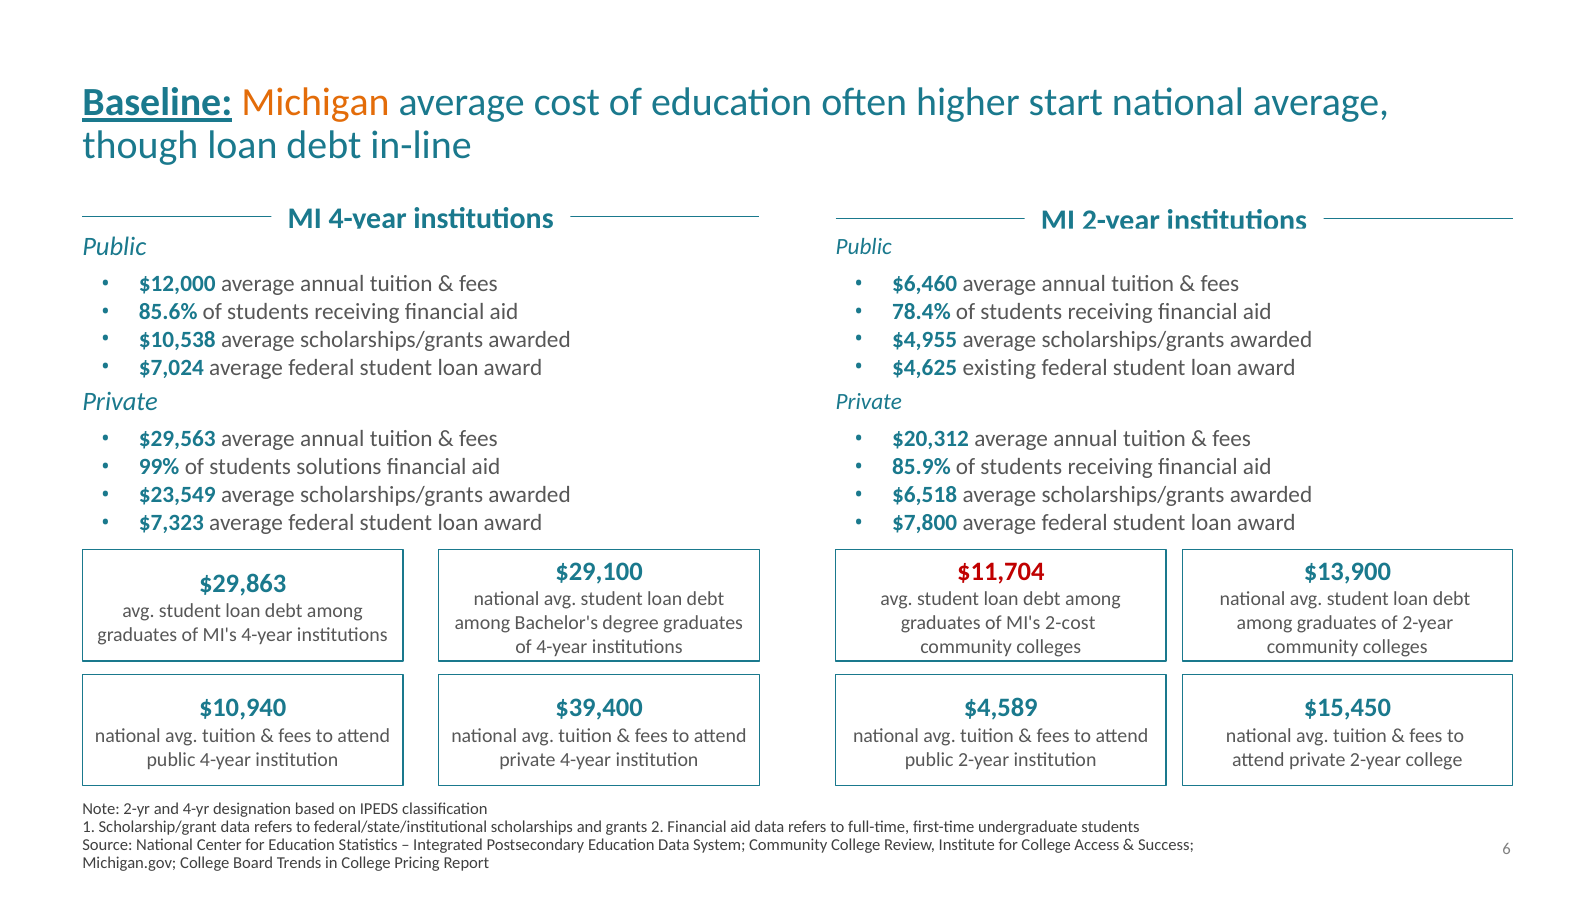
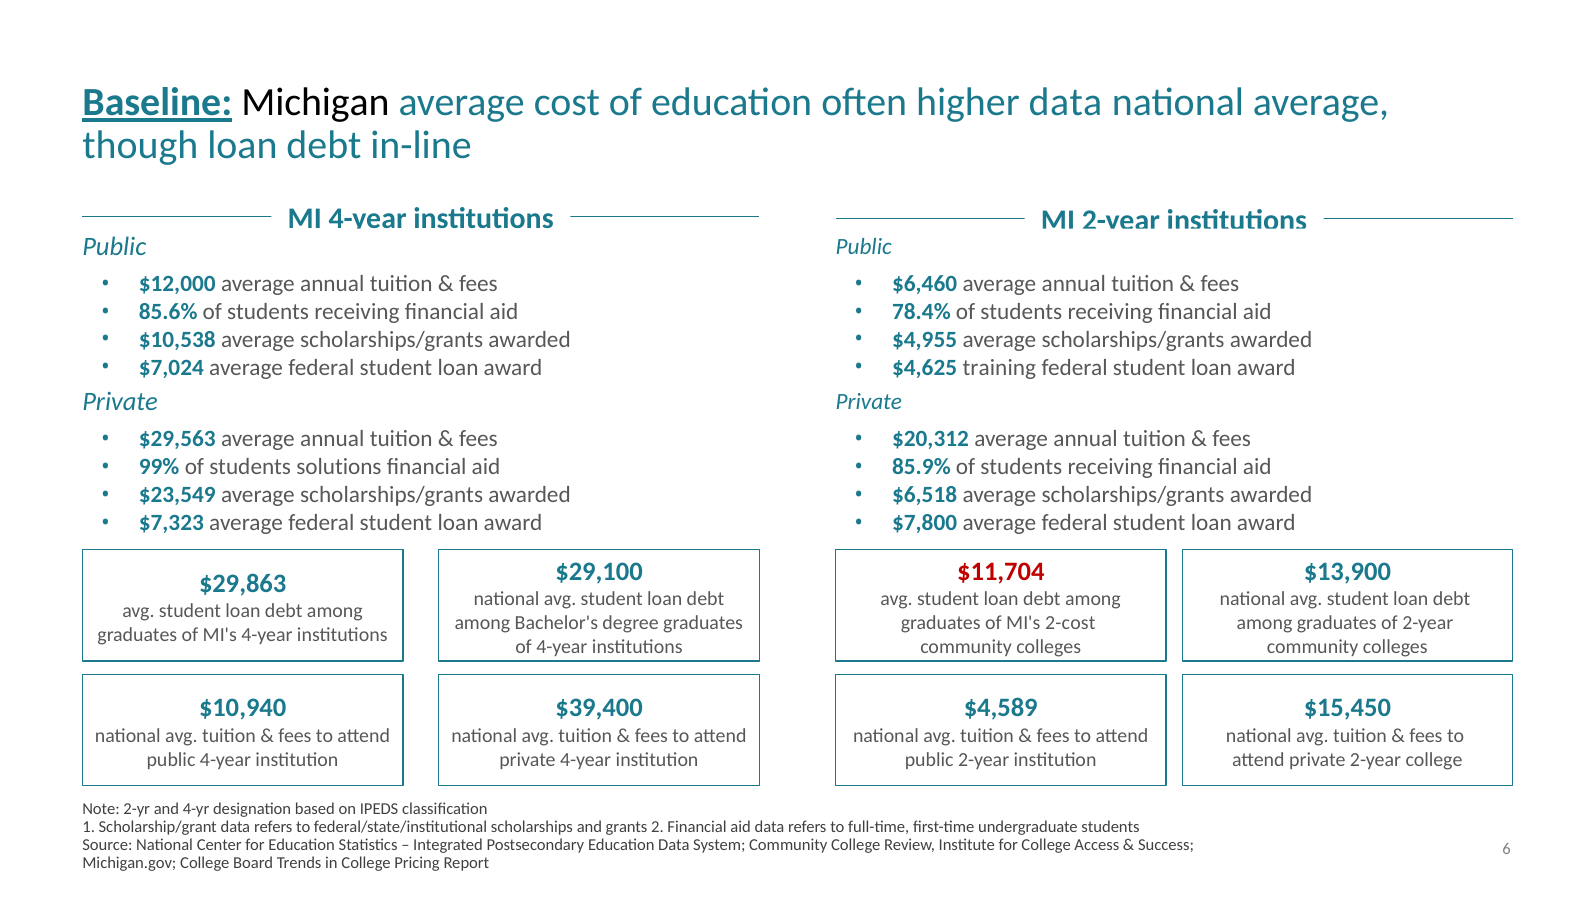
Michigan colour: orange -> black (315, 103)
higher start: start -> data (1066, 103)
existing: existing -> training (999, 368)
